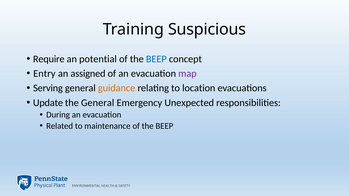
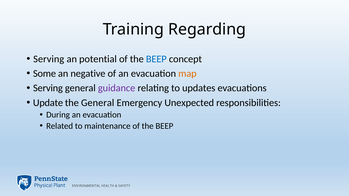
Suspicious: Suspicious -> Regarding (207, 29)
Require: Require -> Serving (49, 59)
Entry: Entry -> Some (44, 74)
assigned: assigned -> negative (88, 74)
map colour: purple -> orange (187, 74)
guidance colour: orange -> purple (117, 88)
location: location -> updates (199, 88)
